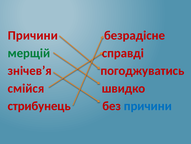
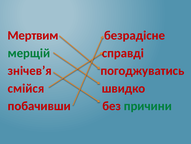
Причини: Причини -> Мертвим (33, 35)
стрибунець: стрибунець -> побачивши (39, 106)
причини colour: blue -> green (148, 106)
